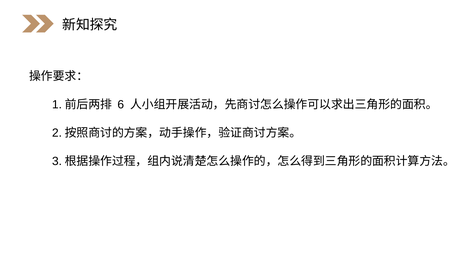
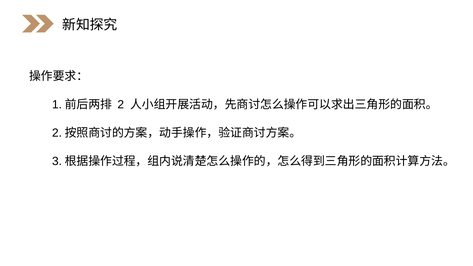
6: 6 -> 2 (121, 105)
